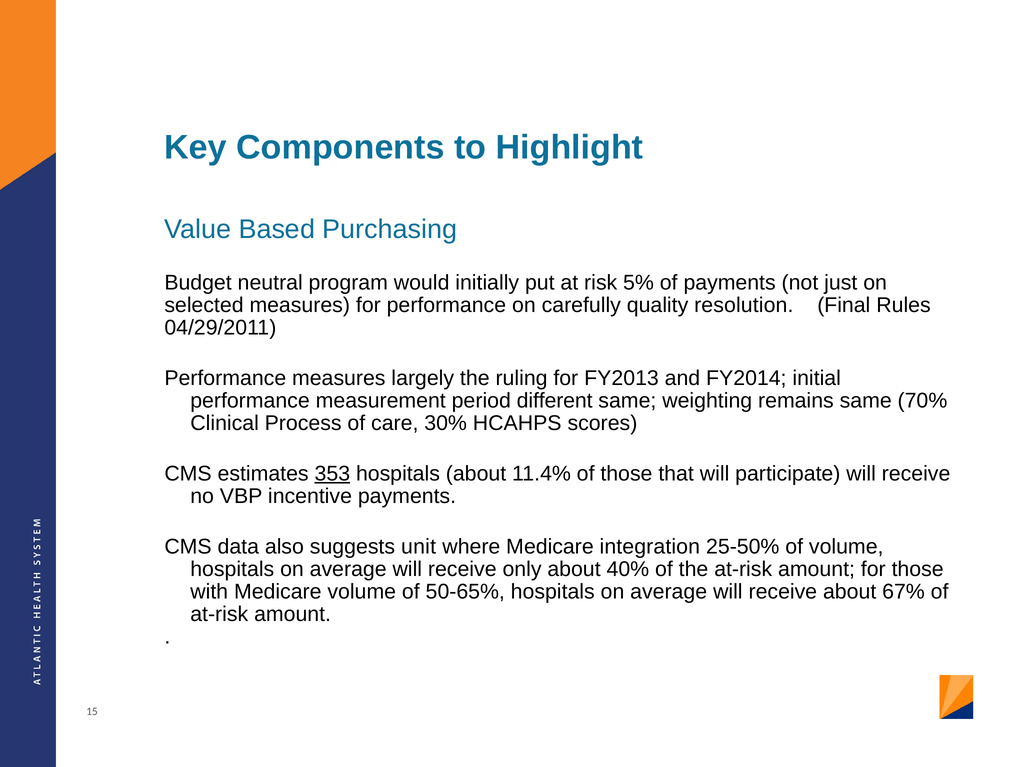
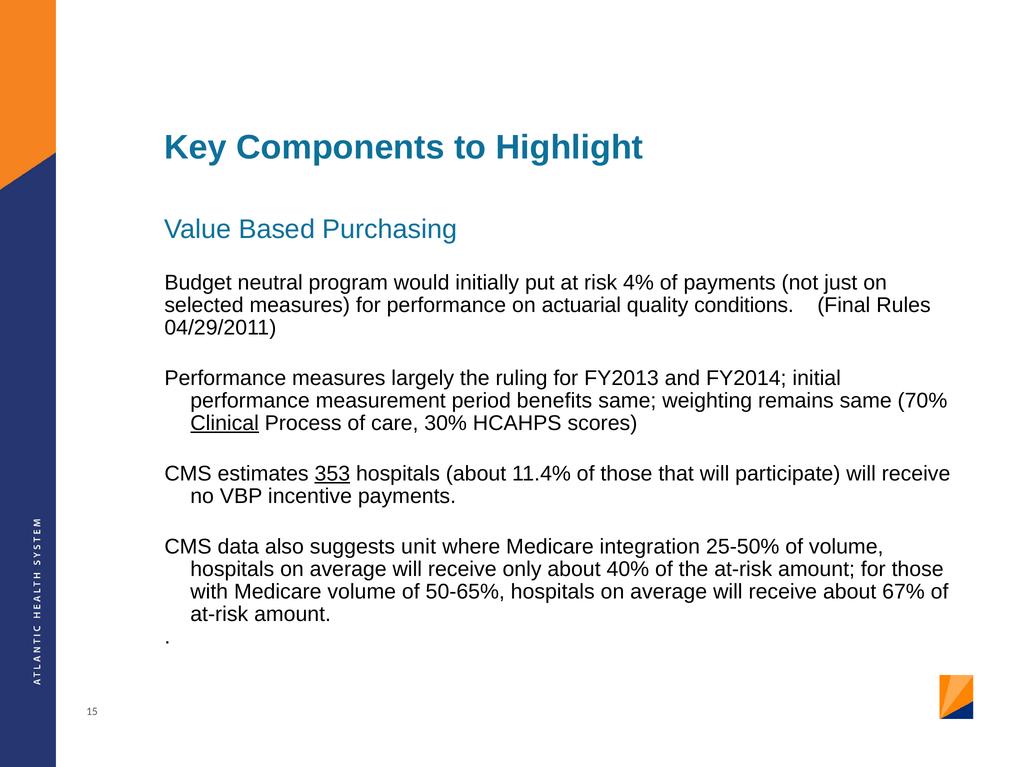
5%: 5% -> 4% (638, 283)
carefully: carefully -> actuarial (581, 305)
resolution: resolution -> conditions (744, 305)
different: different -> benefits (554, 401)
Clinical underline: none -> present (225, 423)
